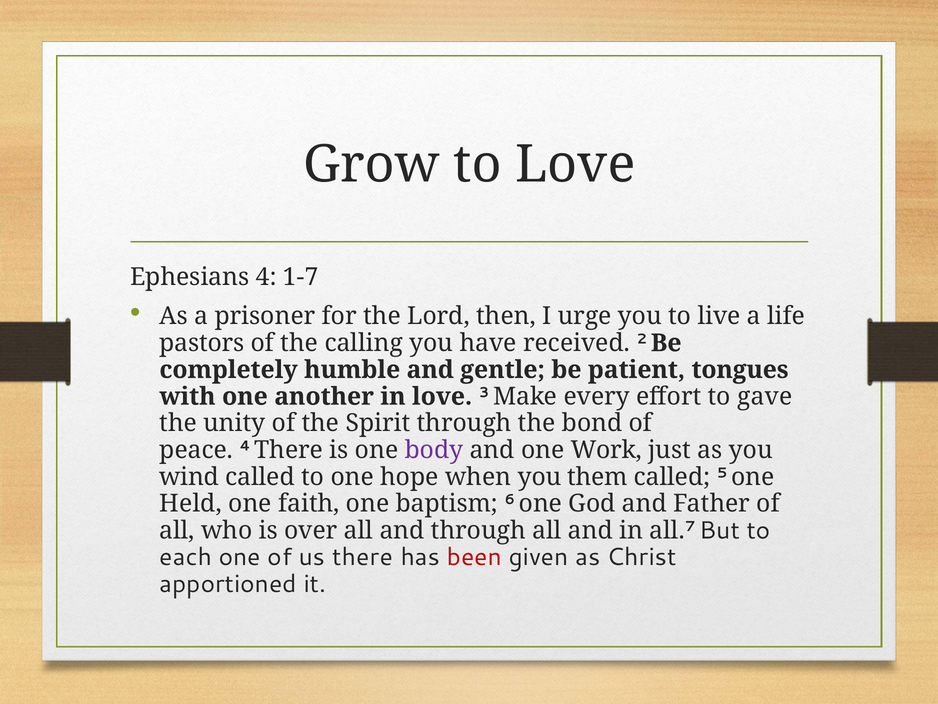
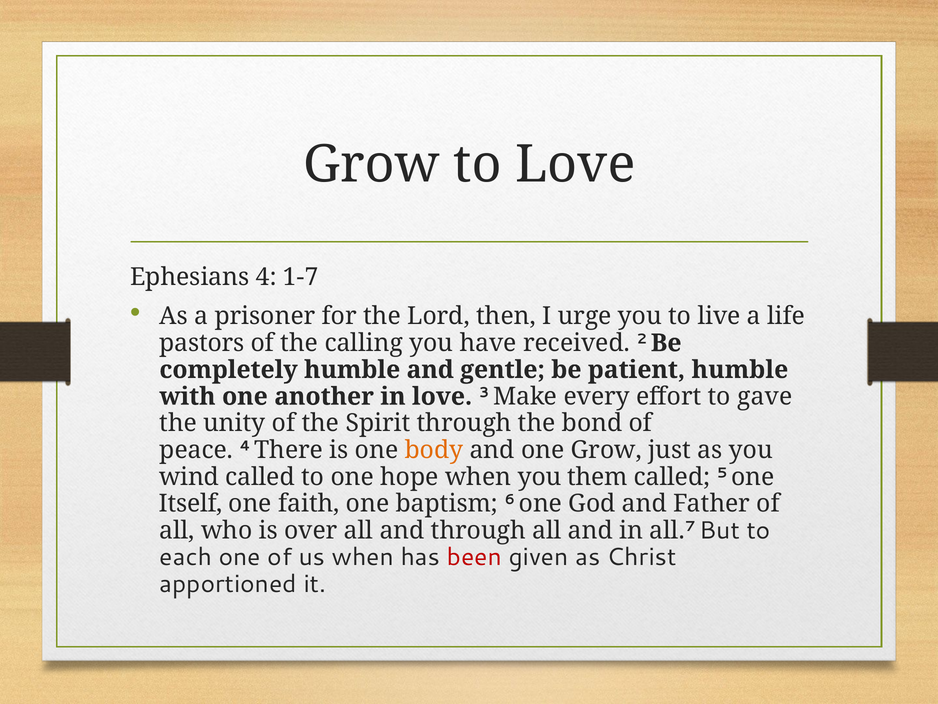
patient tongues: tongues -> humble (740, 370)
body colour: purple -> orange (434, 450)
one Work: Work -> Grow (606, 450)
Held: Held -> Itself (191, 503)
us there: there -> when (363, 557)
